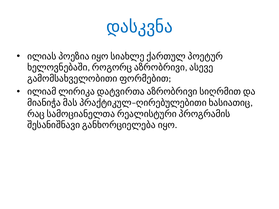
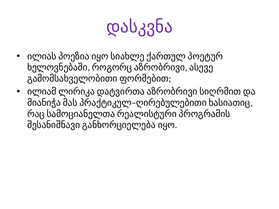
დასკვნა colour: blue -> purple (139, 27)
